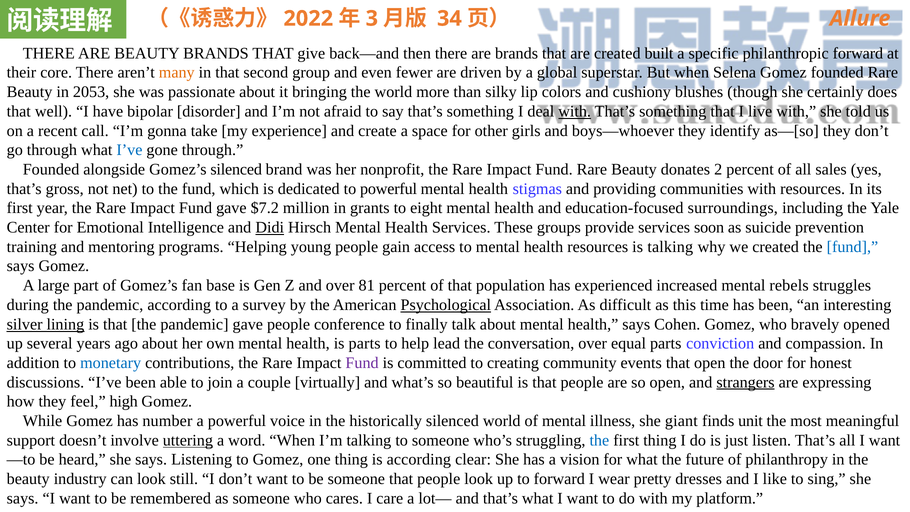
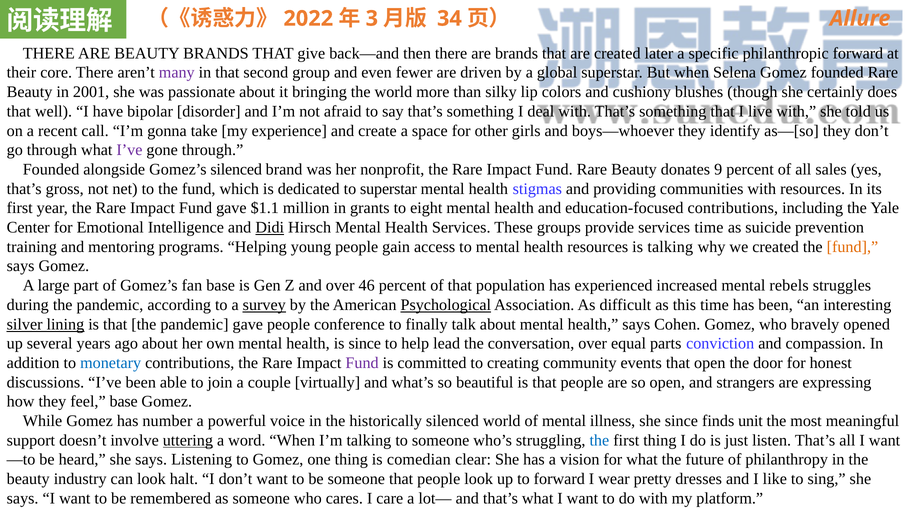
built: built -> later (659, 53)
many colour: orange -> purple (177, 73)
2053: 2053 -> 2001 (91, 92)
with underline: present -> none (575, 111)
I’ve colour: blue -> purple (129, 150)
2: 2 -> 9 (718, 169)
to powerful: powerful -> superstar (389, 189)
$7.2: $7.2 -> $1.1 (265, 208)
education-focused surroundings: surroundings -> contributions (733, 208)
services soon: soon -> time (709, 227)
fund colour: blue -> orange (852, 247)
81: 81 -> 46 (367, 285)
survey underline: none -> present (264, 305)
is parts: parts -> since (365, 343)
strangers underline: present -> none (746, 382)
feel high: high -> base (124, 402)
she giant: giant -> since (681, 421)
is according: according -> comedian (419, 460)
still: still -> halt (184, 479)
